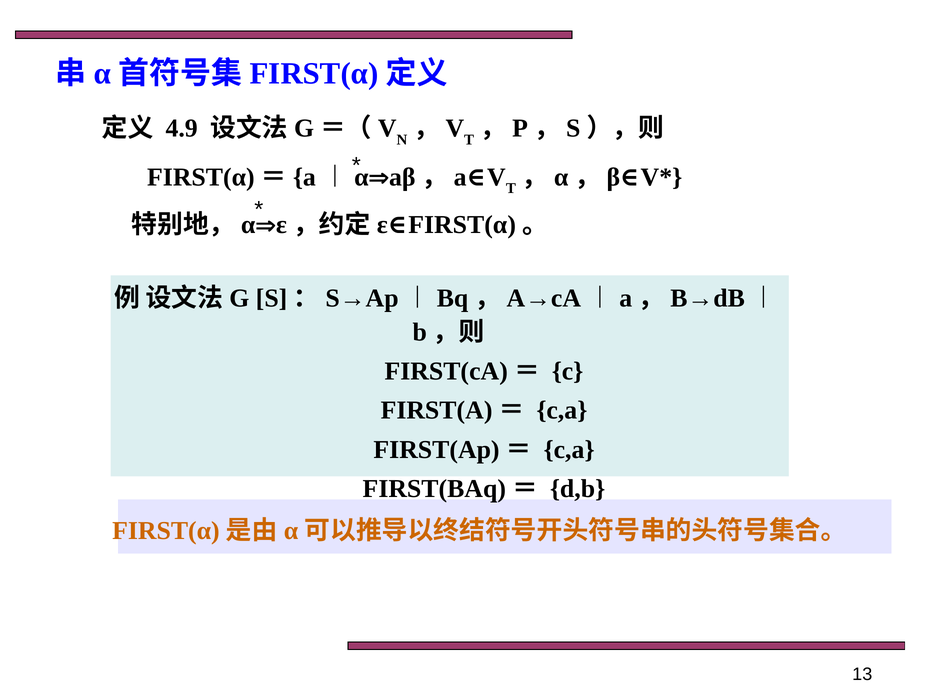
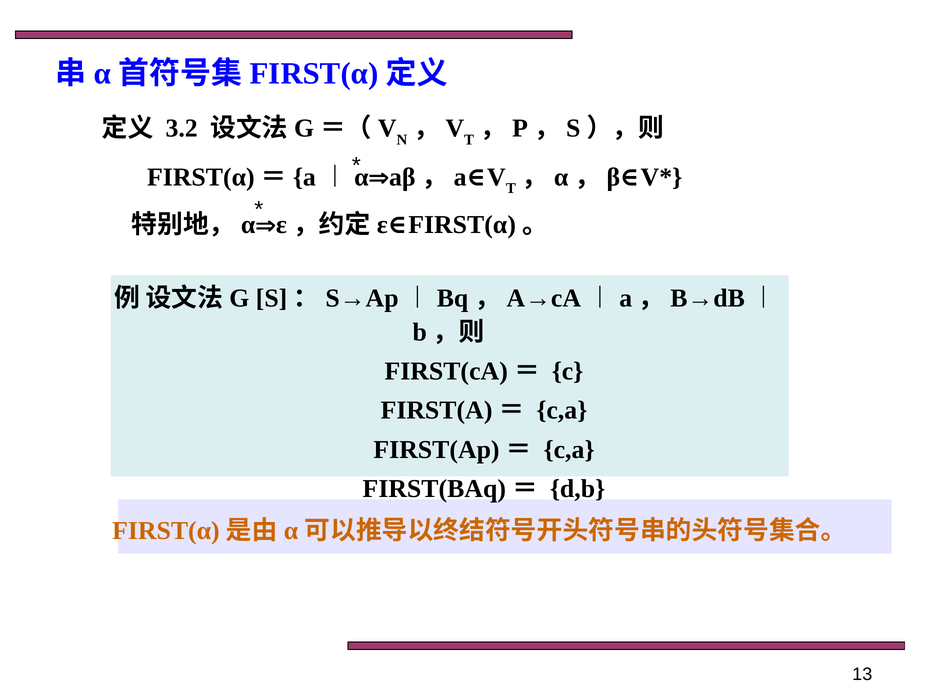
4.9: 4.9 -> 3.2 (182, 128)
